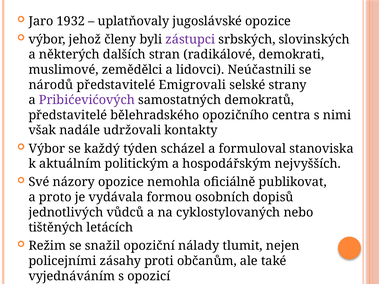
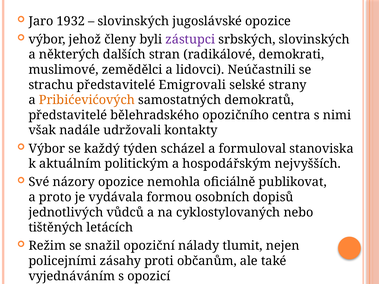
uplatňovaly: uplatňovaly -> slovinských (133, 21)
národů: národů -> strachu (51, 85)
Pribićevićových colour: purple -> orange (87, 100)
